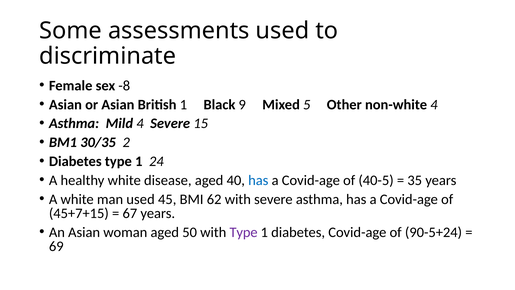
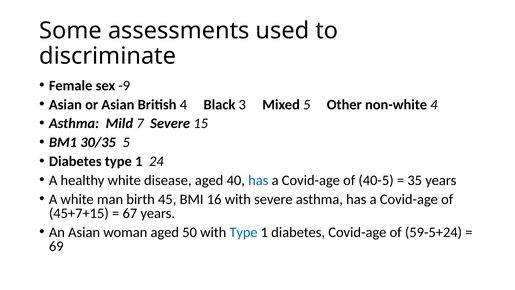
-8: -8 -> -9 (124, 86)
British 1: 1 -> 4 (183, 104)
9: 9 -> 3 (242, 104)
Mild 4: 4 -> 7 (140, 123)
30/35 2: 2 -> 5 (126, 142)
man used: used -> birth (141, 199)
62: 62 -> 16 (214, 199)
Type colour: purple -> blue (244, 232)
90-5+24: 90-5+24 -> 59-5+24 (433, 232)
